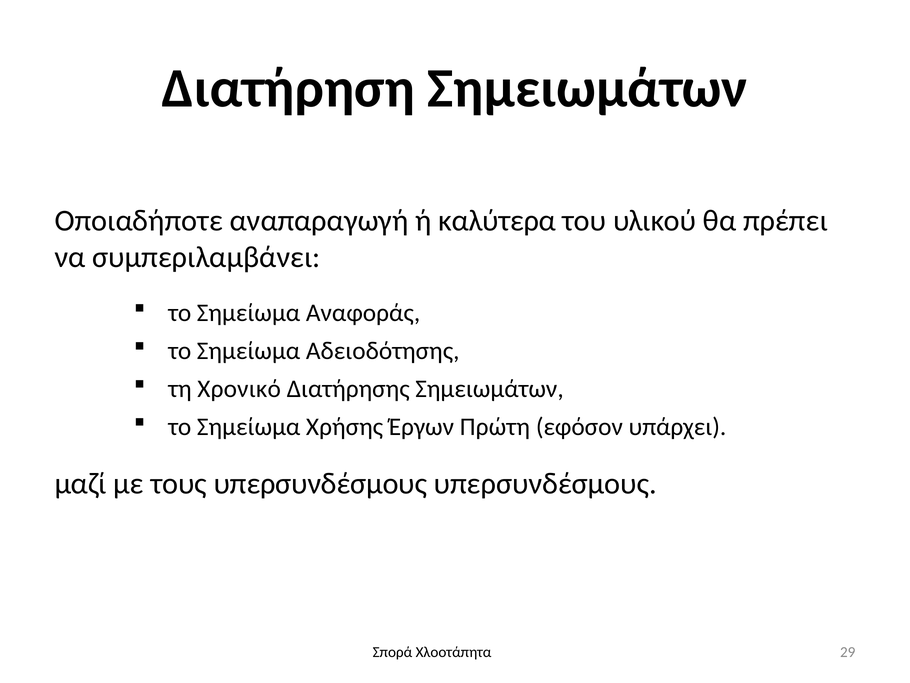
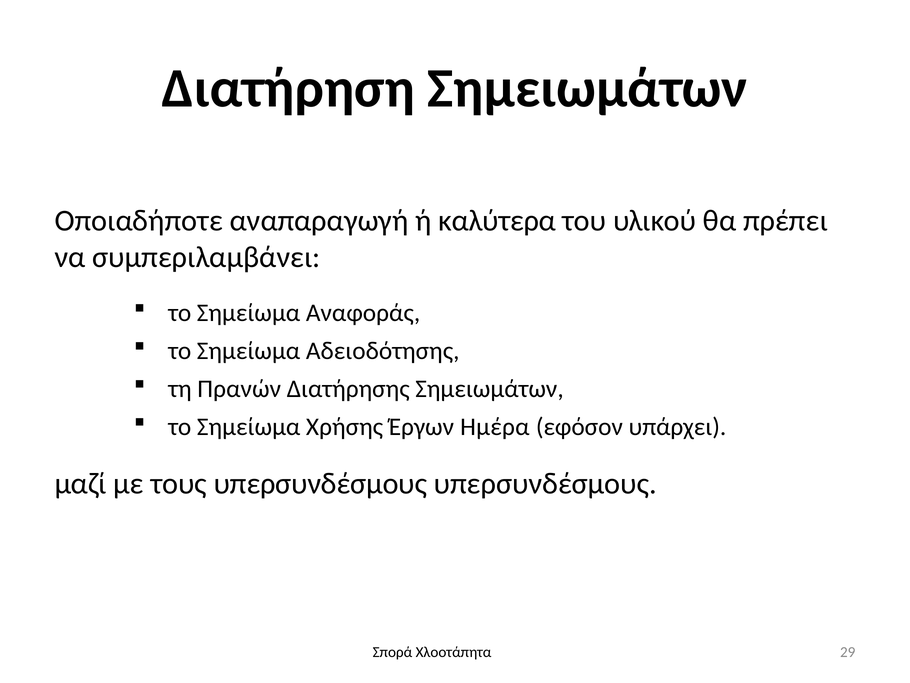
Χρονικό: Χρονικό -> Πρανών (239, 389)
Πρώτη: Πρώτη -> Ημέρα (495, 427)
